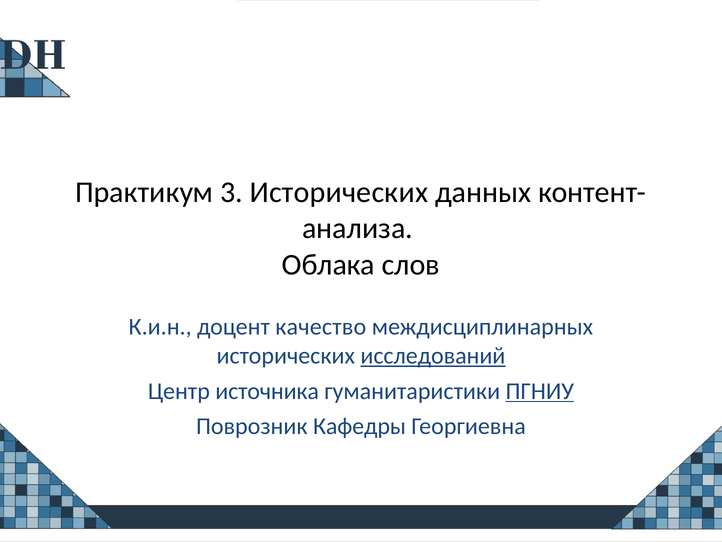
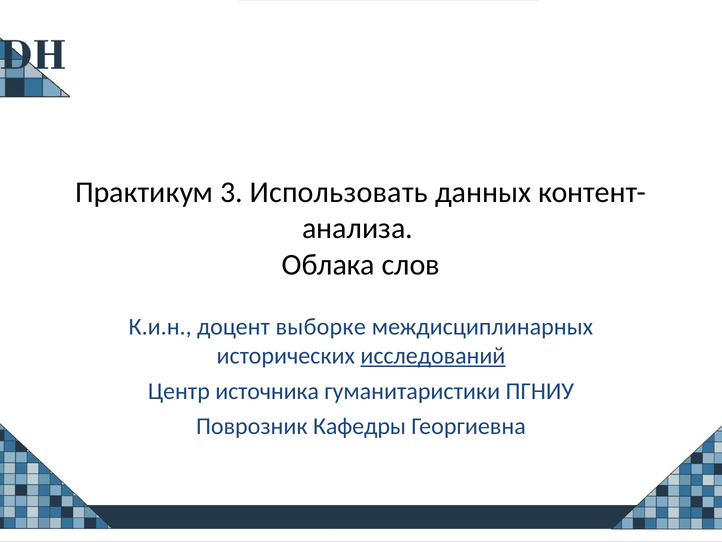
3 Исторических: Исторических -> Использовать (339, 192)
качество: качество -> выборке (321, 327)
ПГНИУ underline: present -> none (540, 391)
